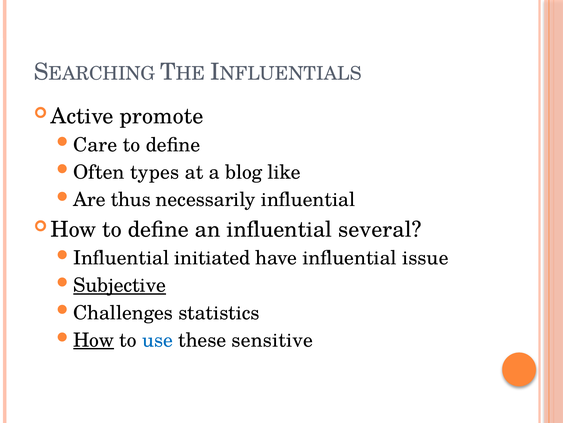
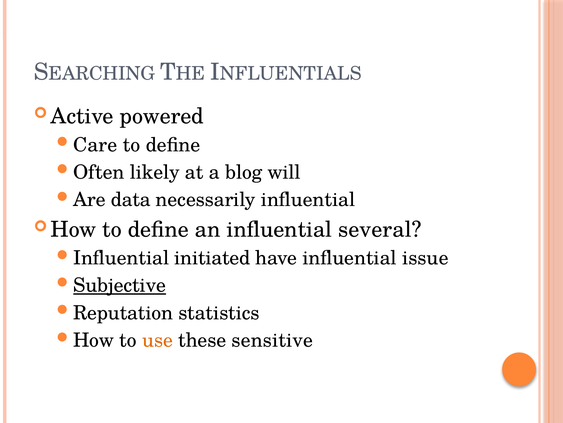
promote: promote -> powered (162, 116)
types: types -> likely (155, 172)
like: like -> will (284, 172)
thus: thus -> data (131, 199)
Challenges: Challenges -> Reputation (123, 312)
How underline: present -> none (94, 340)
use colour: blue -> orange (157, 340)
